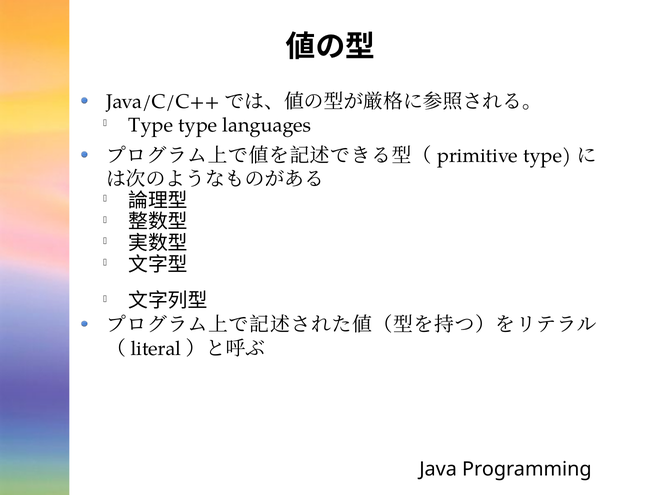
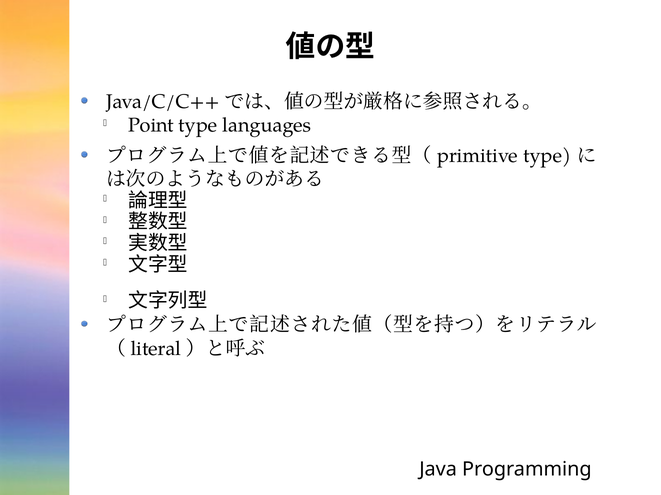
Type: Type -> Point (151, 126)
